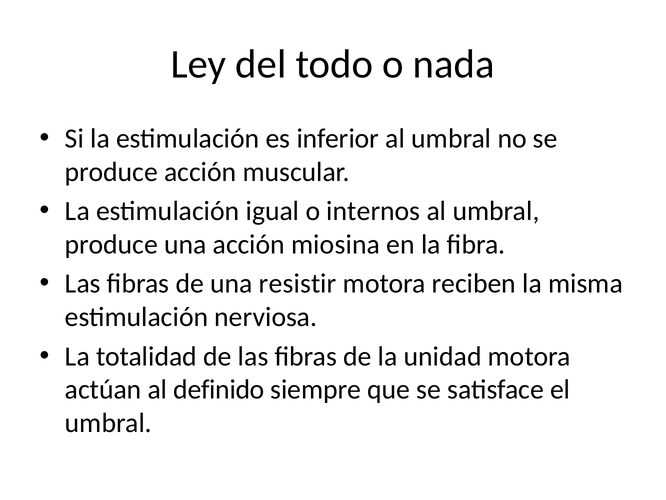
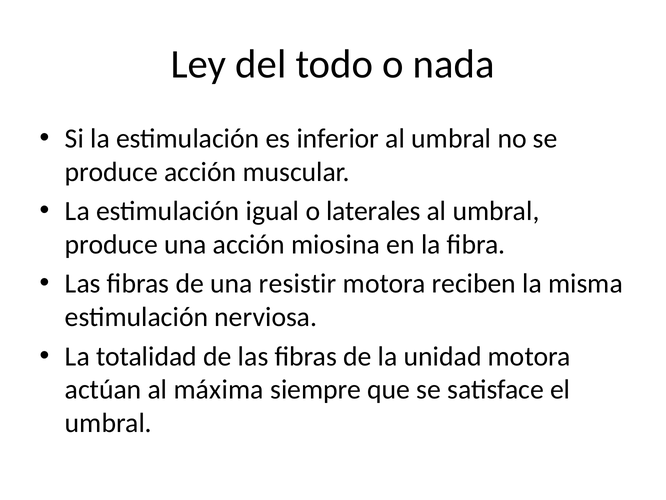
internos: internos -> laterales (374, 211)
definido: definido -> máxima (219, 389)
